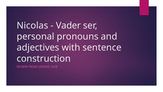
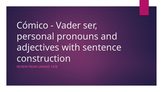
Nicolas: Nicolas -> Cómico (32, 25)
